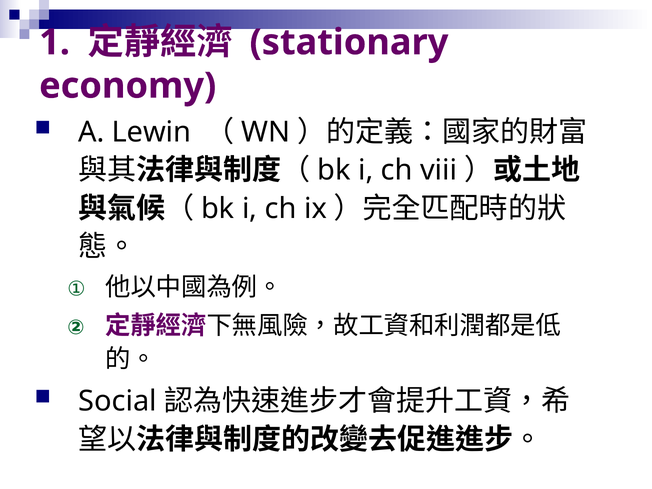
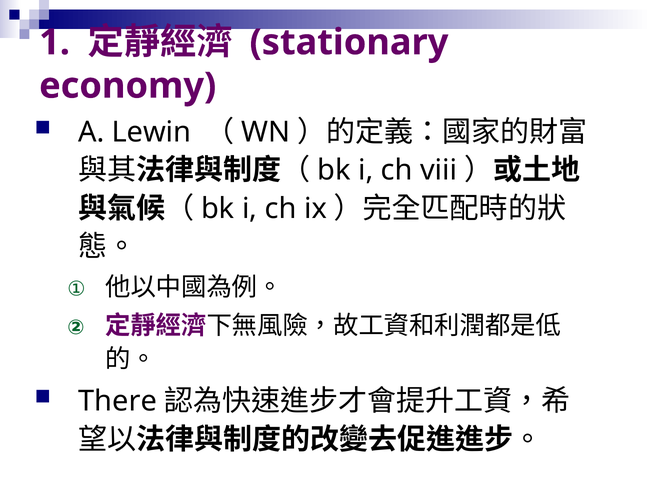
Social: Social -> There (118, 401)
